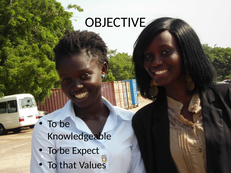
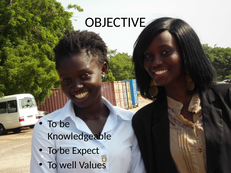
that: that -> well (68, 165)
